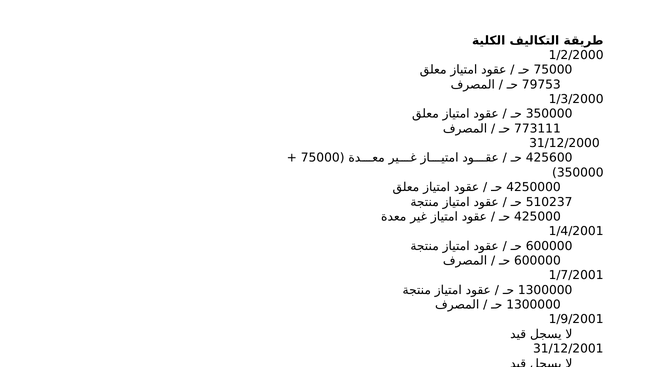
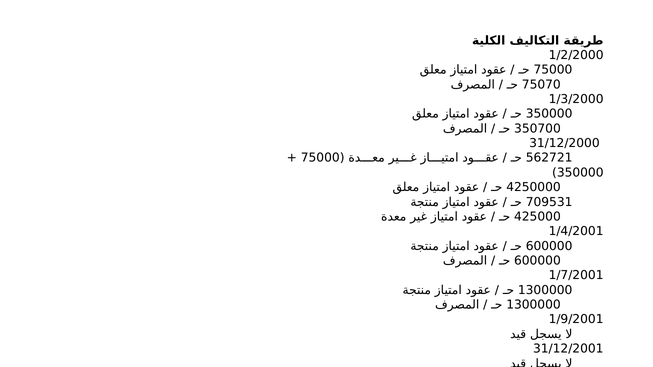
79753: 79753 -> 75070 (541, 85)
773111: 773111 -> 350700 (537, 129)
425600: 425600 -> 562721 (549, 158)
510237: 510237 -> 709531 (549, 202)
